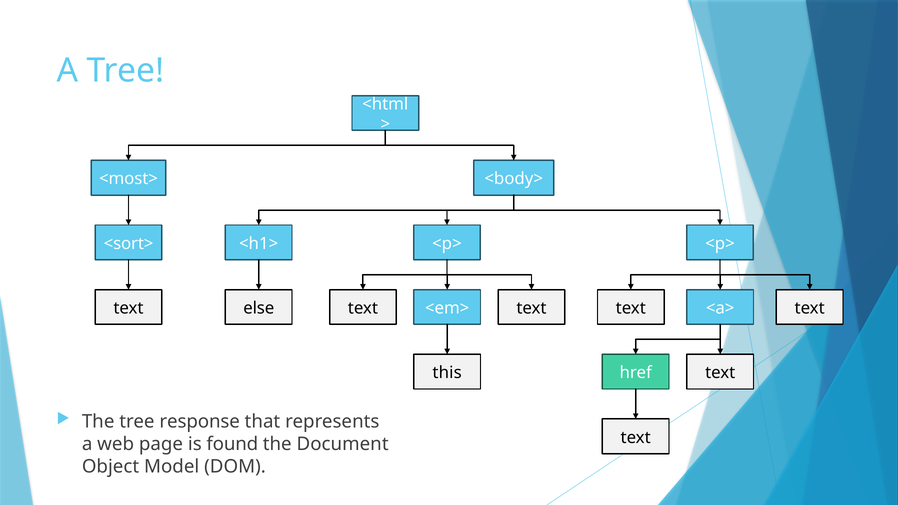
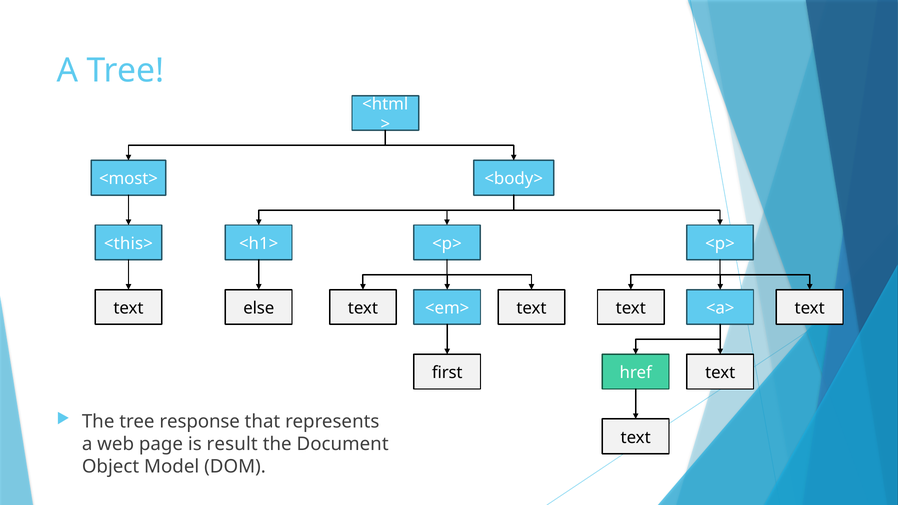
<sort>: <sort> -> <this> (128, 244)
this: this -> first (447, 373)
found: found -> result (232, 444)
